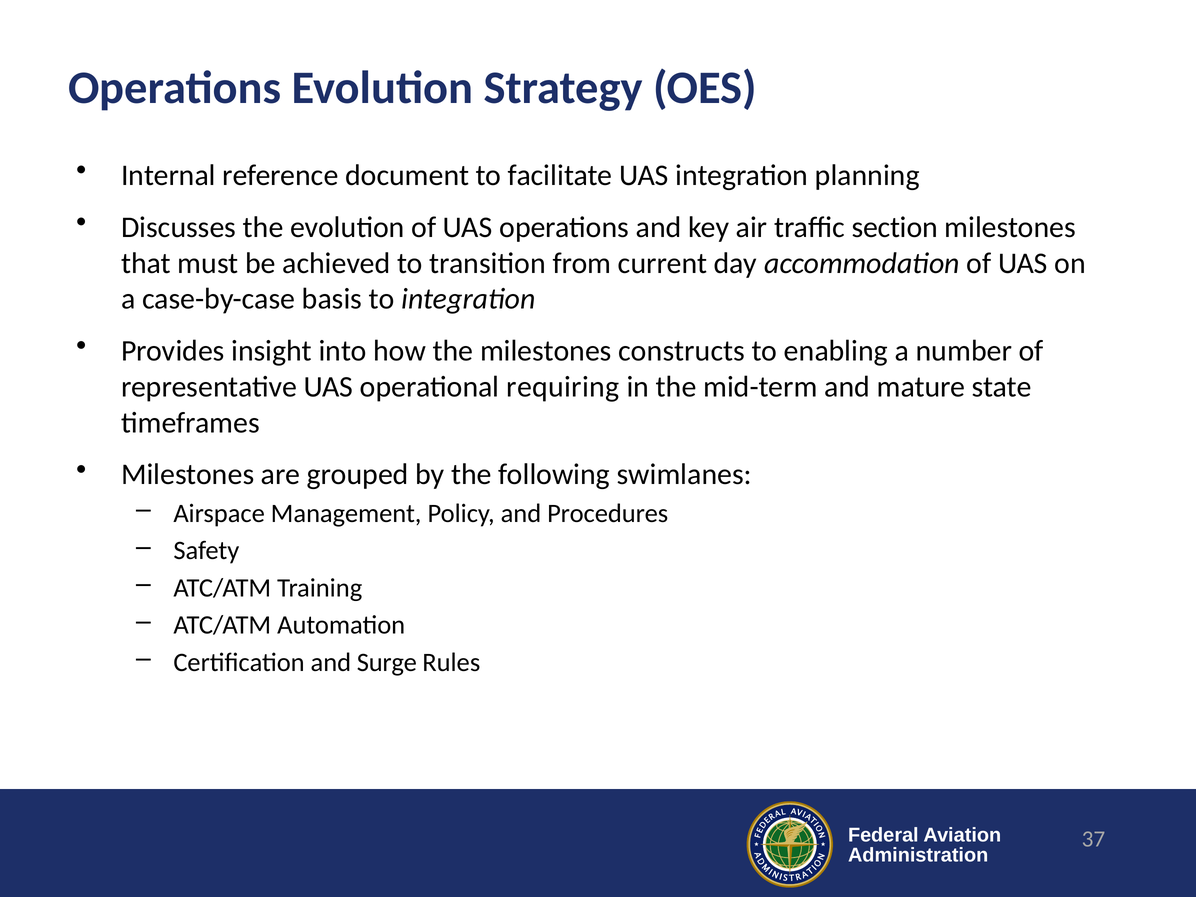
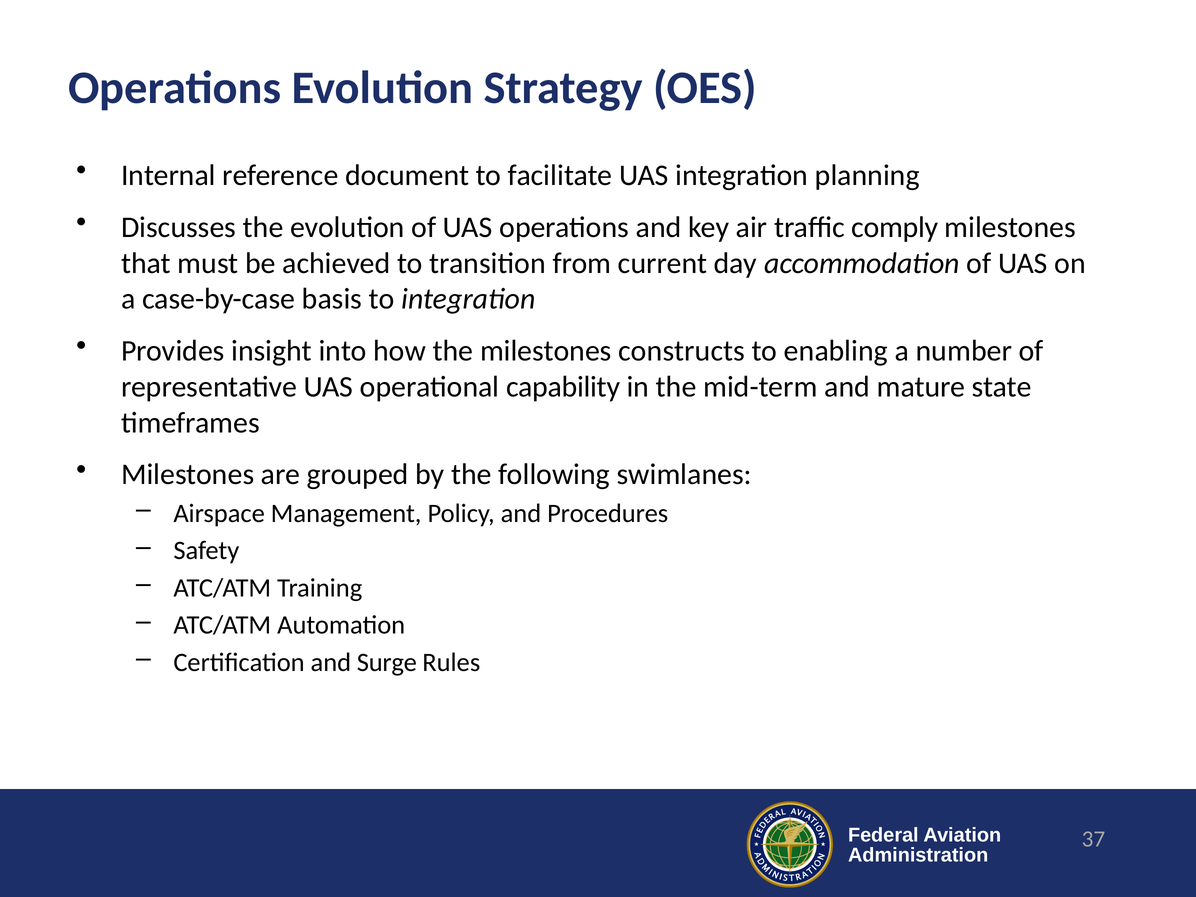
section: section -> comply (895, 227)
requiring: requiring -> capability (563, 387)
